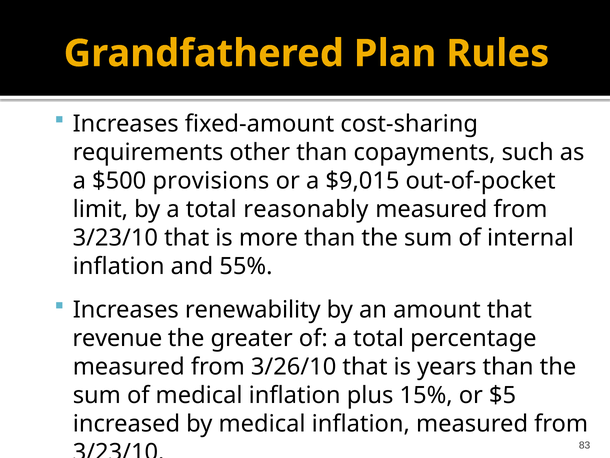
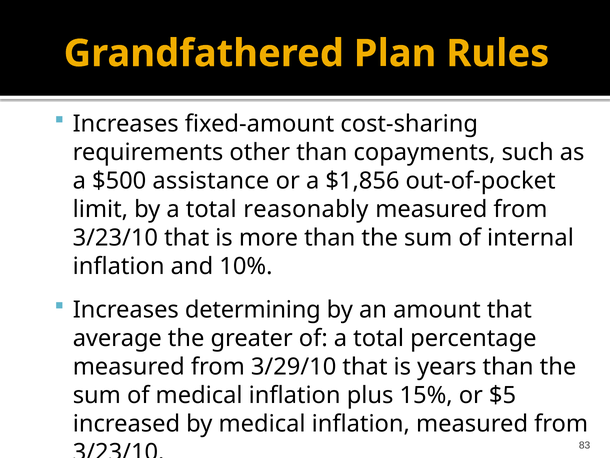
provisions: provisions -> assistance (211, 181)
$9,015: $9,015 -> $1,856 (362, 181)
55%: 55% -> 10% (246, 266)
renewability: renewability -> determining (253, 310)
revenue: revenue -> average (117, 338)
3/26/10: 3/26/10 -> 3/29/10 (294, 367)
